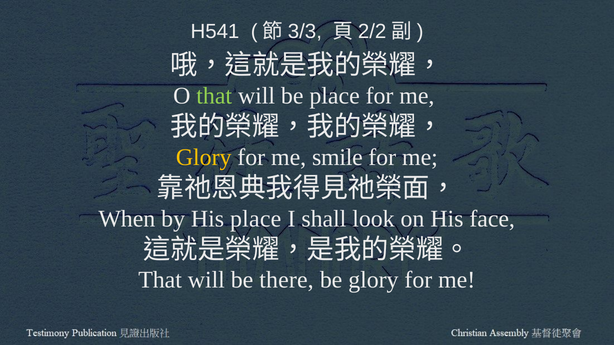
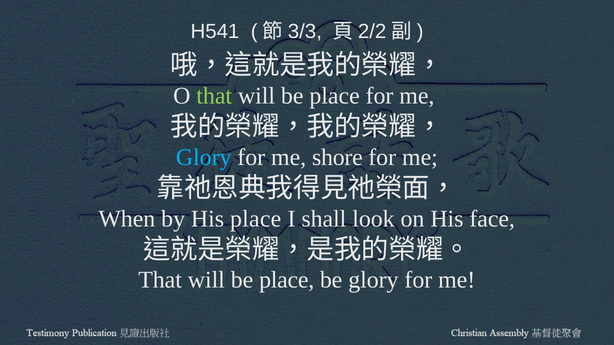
Glory colour: yellow -> light blue (204, 157)
smile: smile -> shore (337, 157)
there: there -> place (287, 280)
